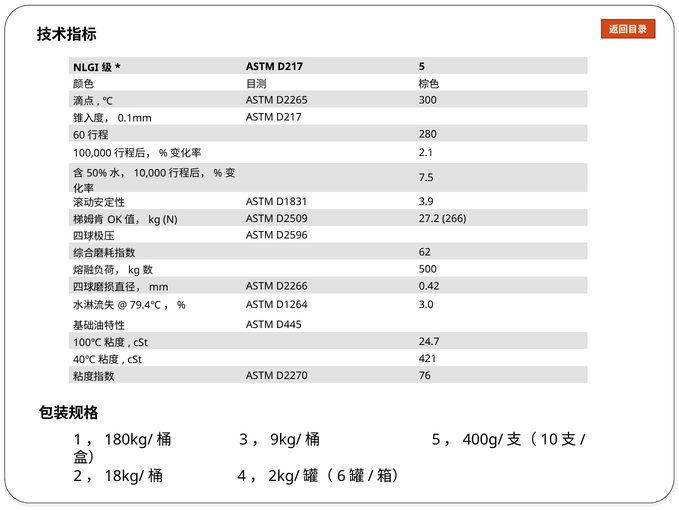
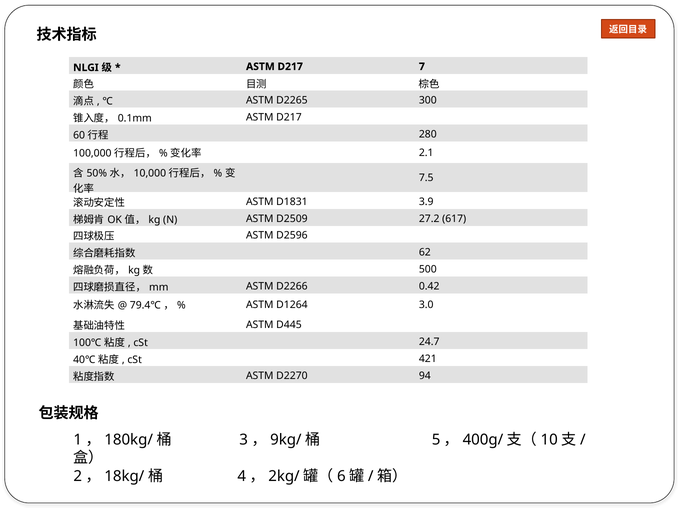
5: 5 -> 7 (422, 67)
266: 266 -> 617 (454, 218)
76: 76 -> 94 (425, 375)
